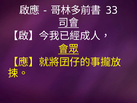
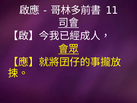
33: 33 -> 11 (112, 10)
